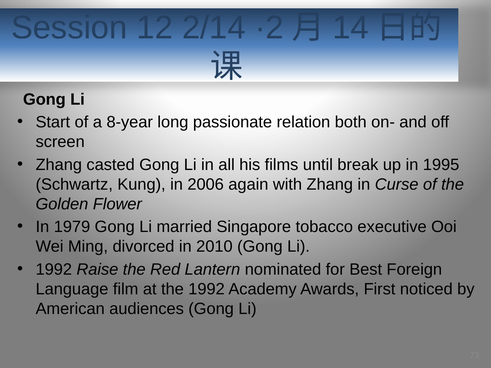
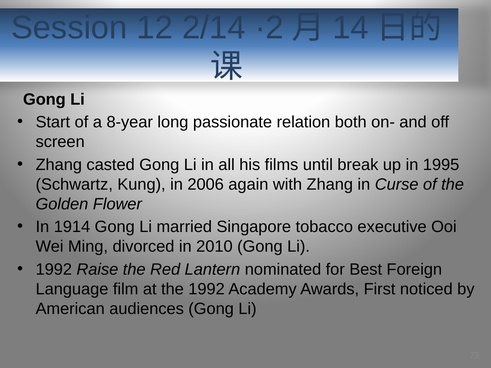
1979: 1979 -> 1914 (72, 227)
